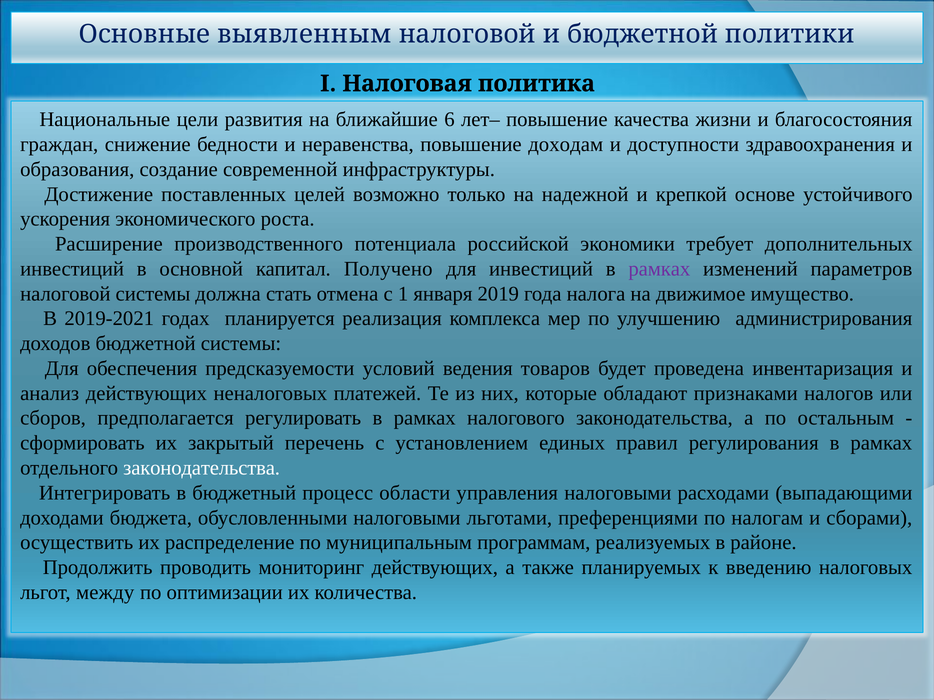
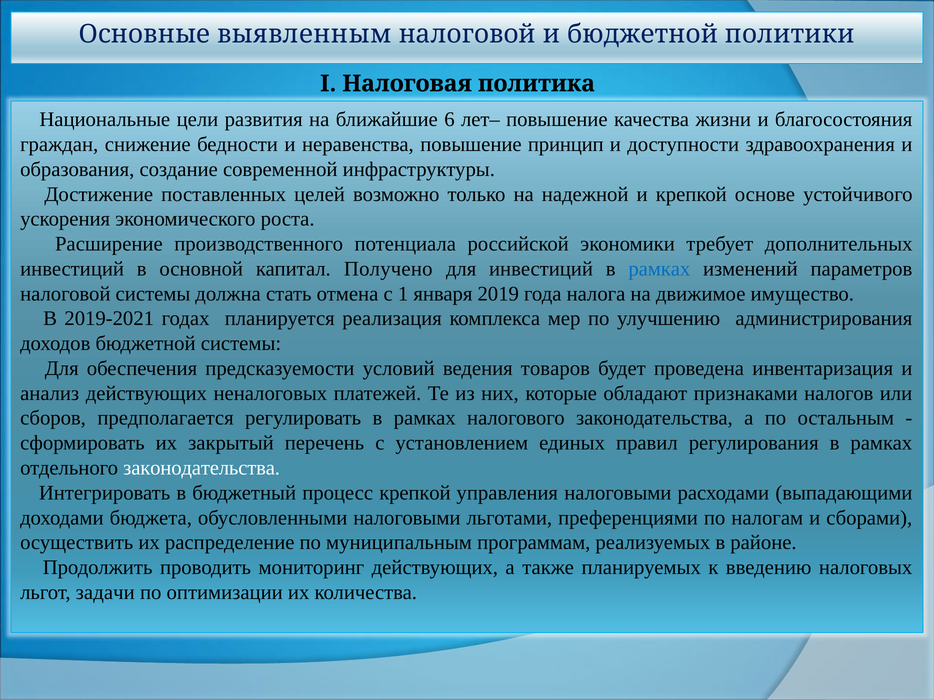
доходам: доходам -> принцип (566, 145)
рамках colour: purple -> blue (659, 269)
процесс области: области -> крепкой (415, 493)
между: между -> задачи (105, 593)
